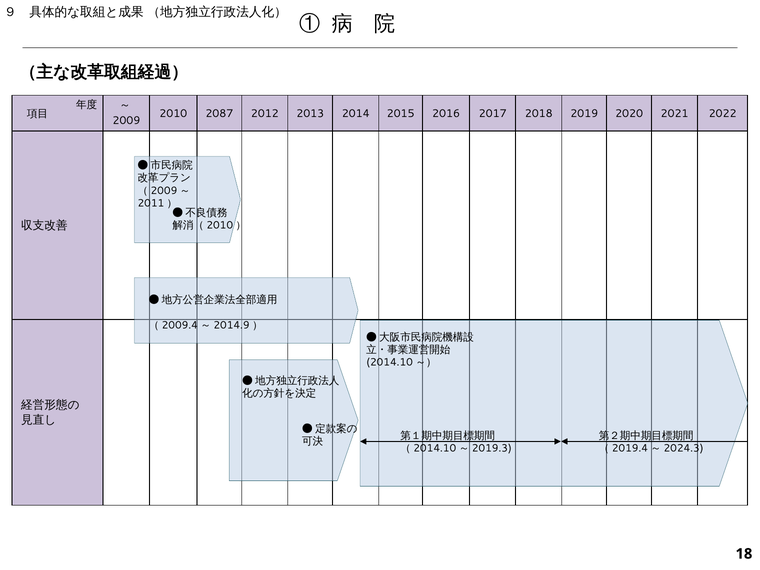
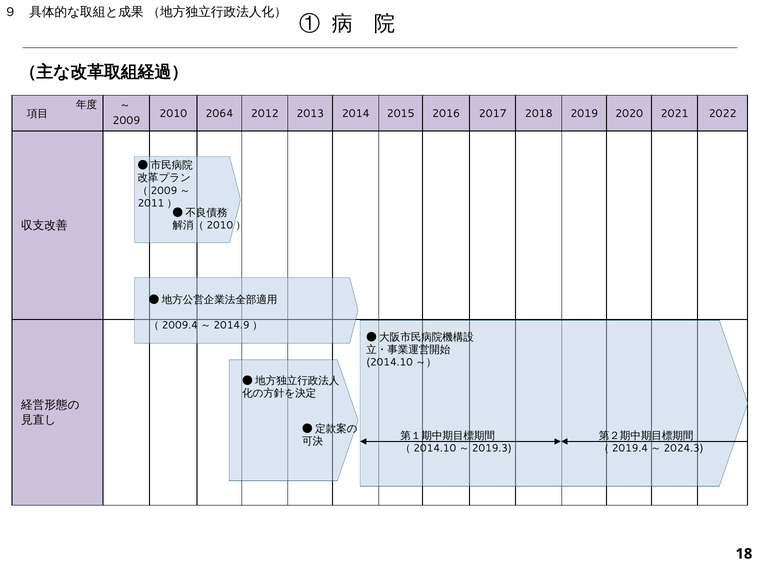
2087: 2087 -> 2064 (219, 114)
